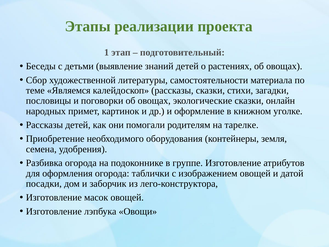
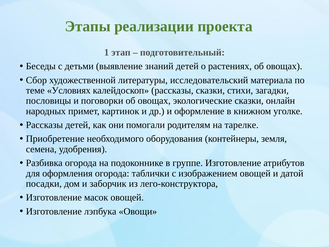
самостоятельности: самостоятельности -> исследовательский (209, 80)
Являемся: Являемся -> Условиях (69, 90)
